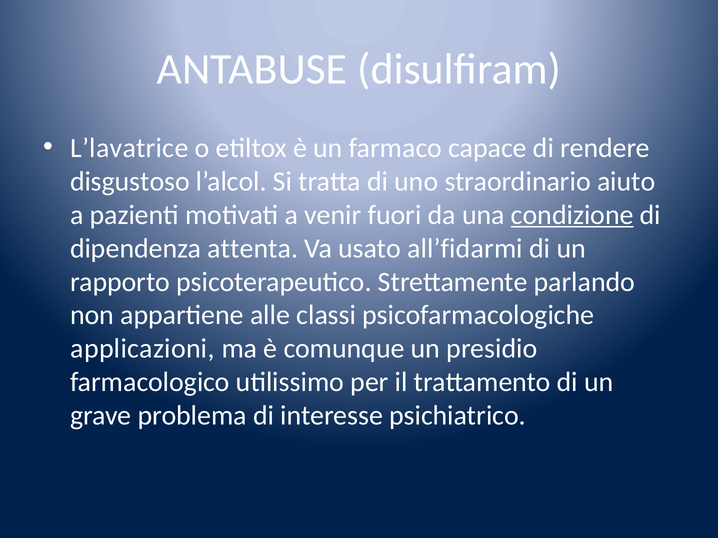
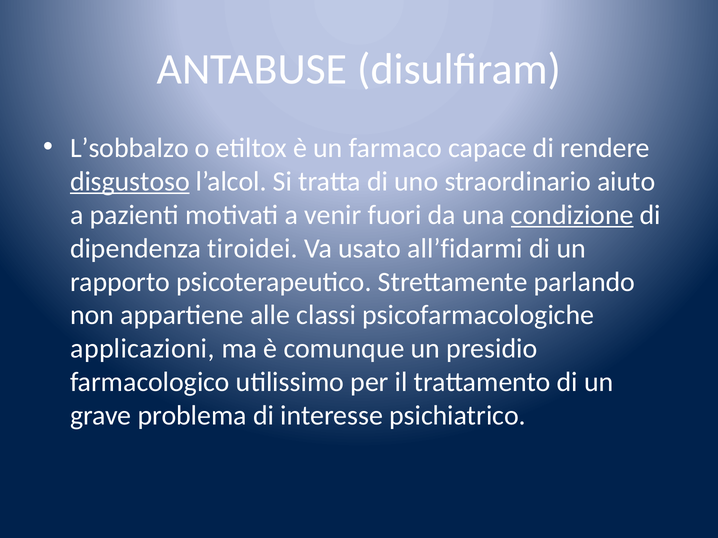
L’lavatrice: L’lavatrice -> L’sobbalzo (129, 148)
disgustoso underline: none -> present (130, 181)
attenta: attenta -> tiroidei (253, 249)
